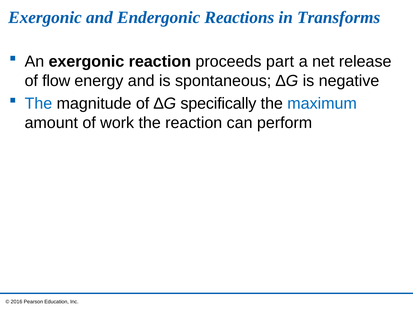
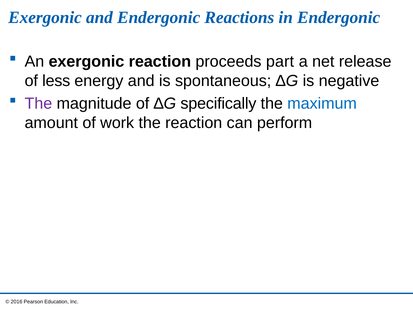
in Transforms: Transforms -> Endergonic (339, 17)
flow: flow -> less (56, 81)
The colour: blue -> purple (38, 103)
